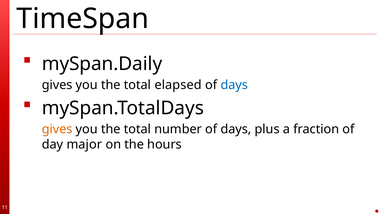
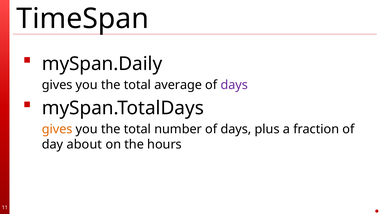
elapsed: elapsed -> average (178, 85)
days colour: blue -> purple (234, 85)
major: major -> about (84, 144)
